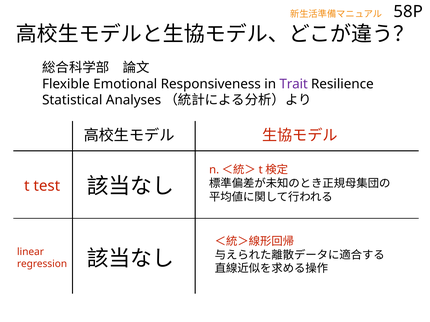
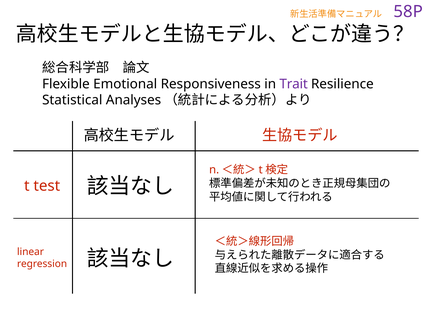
58P colour: black -> purple (408, 12)
